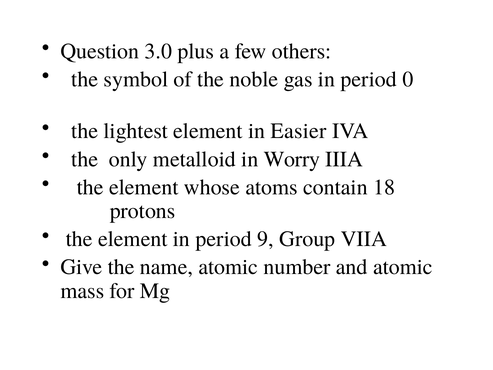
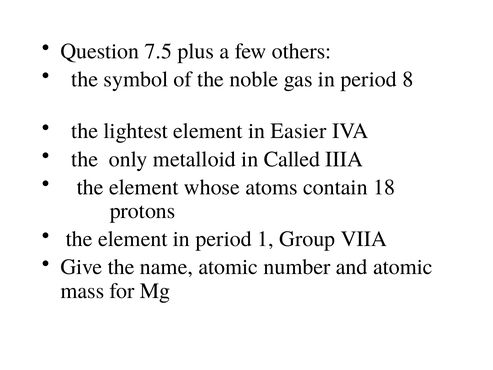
3.0: 3.0 -> 7.5 (158, 51)
0: 0 -> 8 (408, 79)
Worry: Worry -> Called (292, 159)
9: 9 -> 1 (266, 239)
